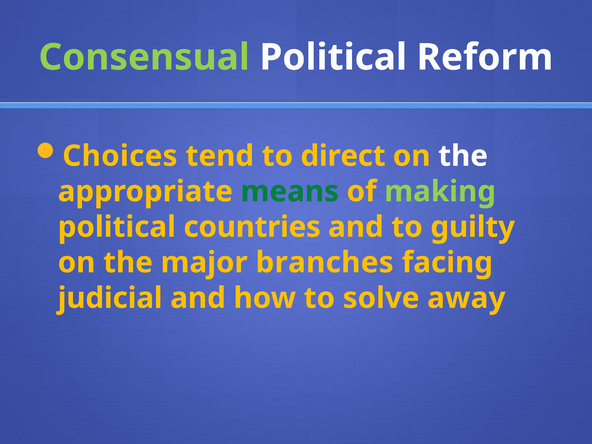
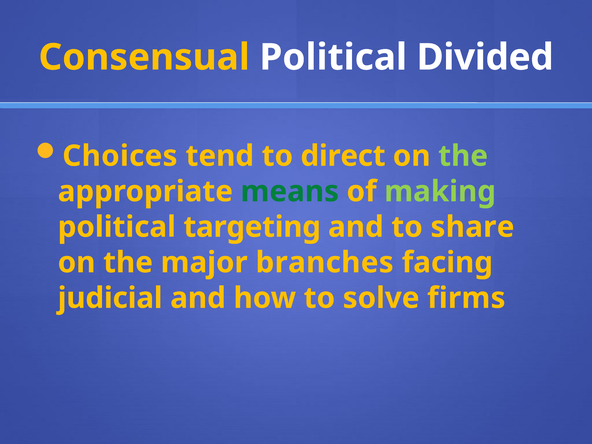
Consensual colour: light green -> yellow (144, 57)
Reform: Reform -> Divided (485, 57)
the colour: white -> light green (463, 156)
countries: countries -> targeting (252, 227)
guilty: guilty -> share (472, 227)
away: away -> firms (466, 298)
